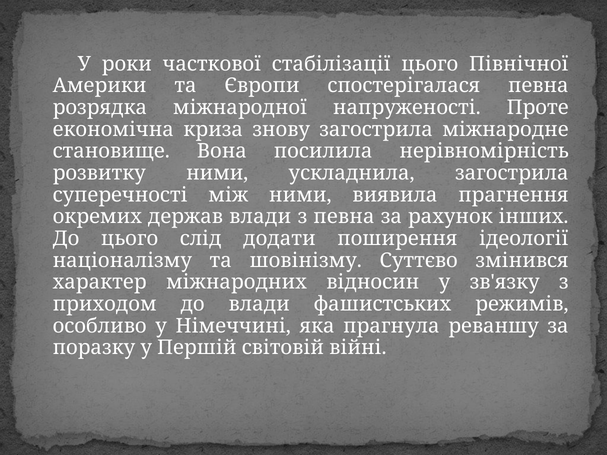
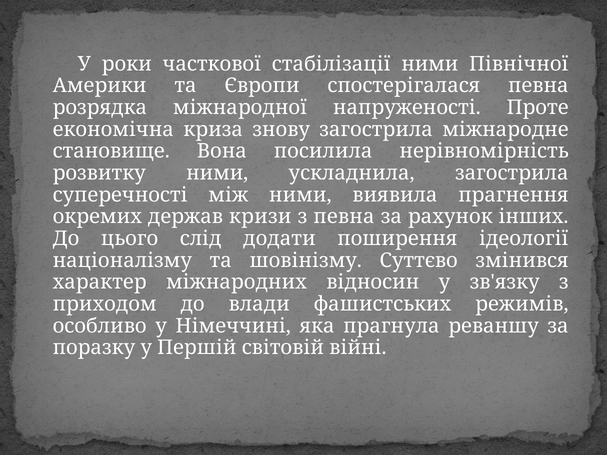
стабілізації цього: цього -> ними (430, 64)
держав влади: влади -> кризи (260, 217)
